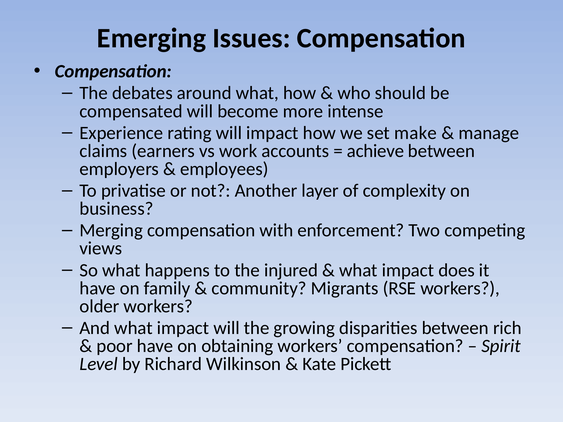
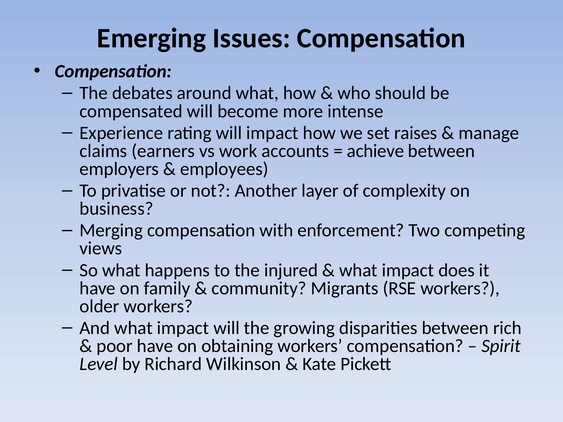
make: make -> raises (416, 133)
